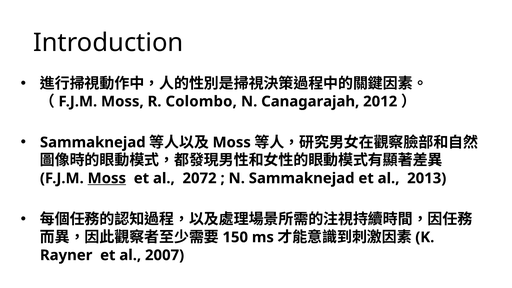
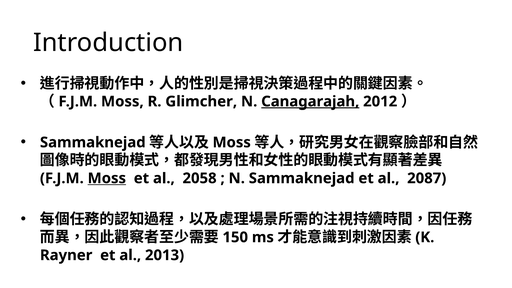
Colombo: Colombo -> Glimcher (201, 101)
Canagarajah underline: none -> present (310, 101)
2072: 2072 -> 2058 (200, 178)
2013: 2013 -> 2087 (427, 178)
2007: 2007 -> 2013 (165, 255)
